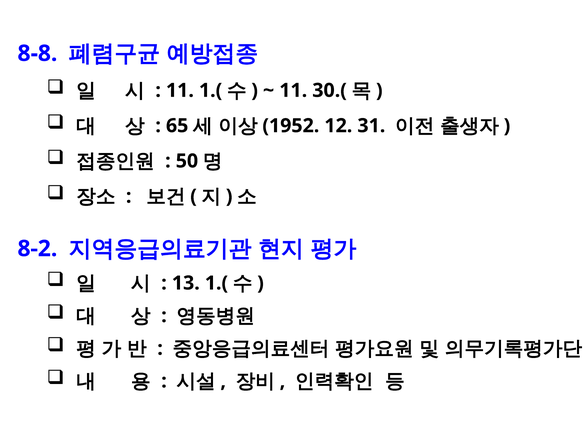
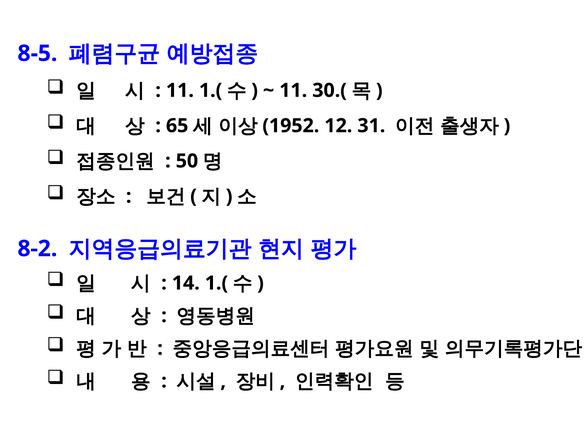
8-8: 8-8 -> 8-5 (37, 53)
13: 13 -> 14 (186, 283)
